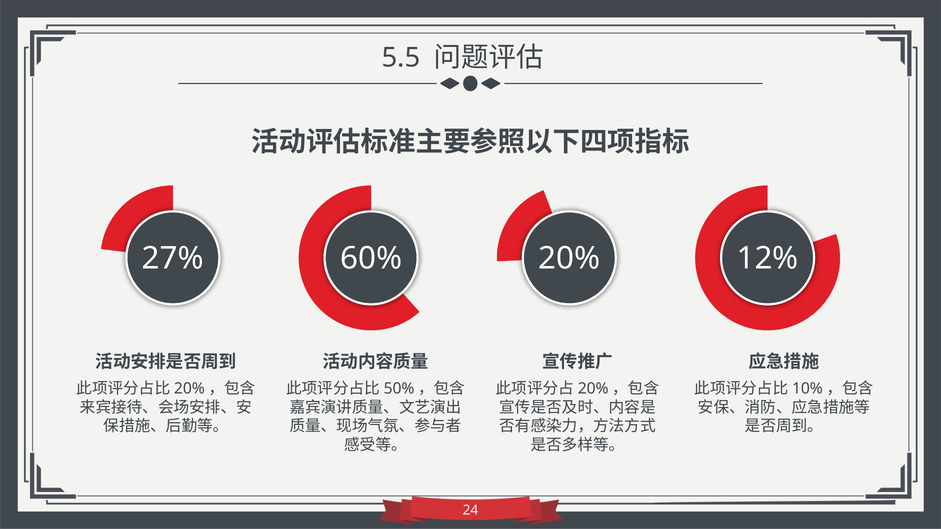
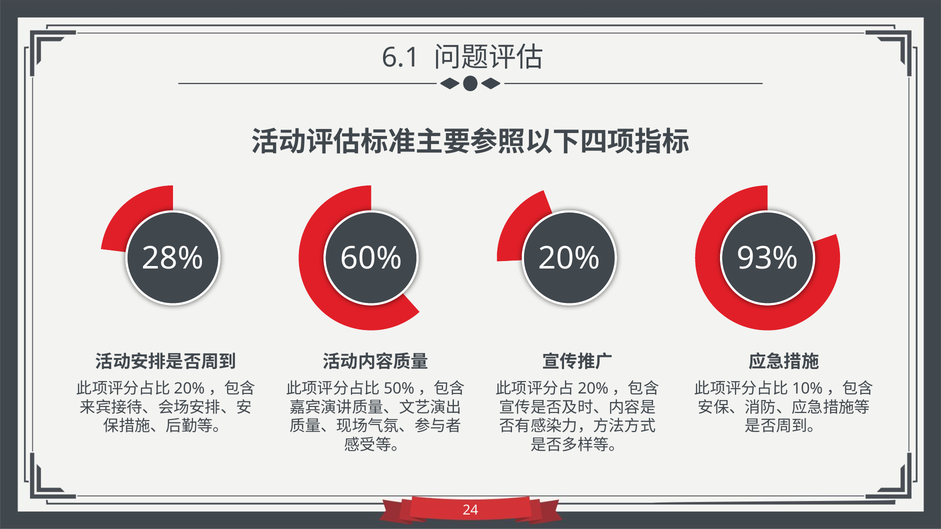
5.5: 5.5 -> 6.1 (401, 58)
27%: 27% -> 28% (173, 258)
12%: 12% -> 93% (768, 258)
